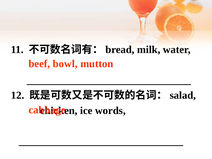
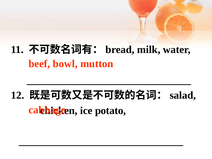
words: words -> potato (110, 111)
